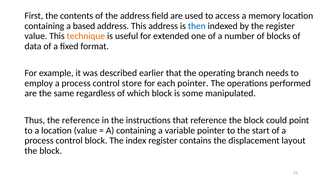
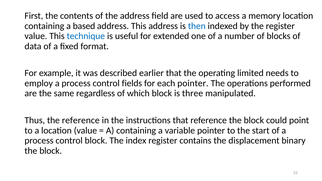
technique colour: orange -> blue (86, 36)
branch: branch -> limited (250, 73)
store: store -> fields (132, 83)
some: some -> three (193, 93)
layout: layout -> binary (294, 141)
